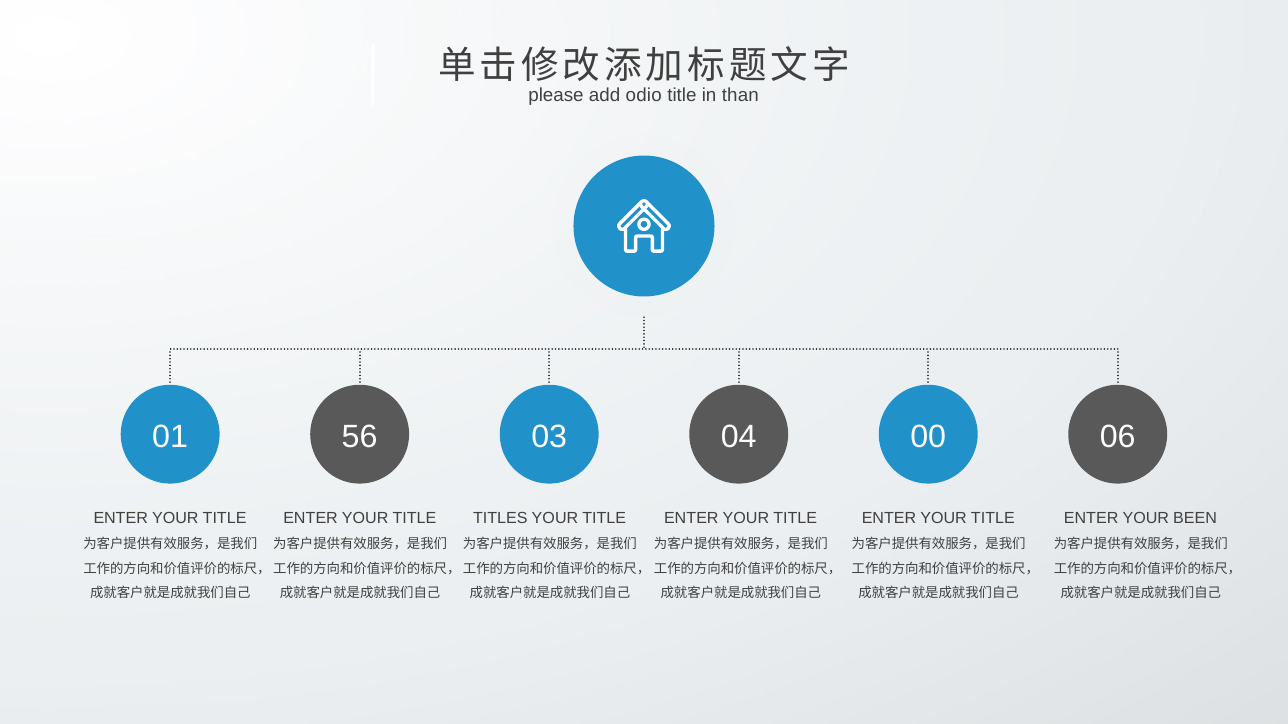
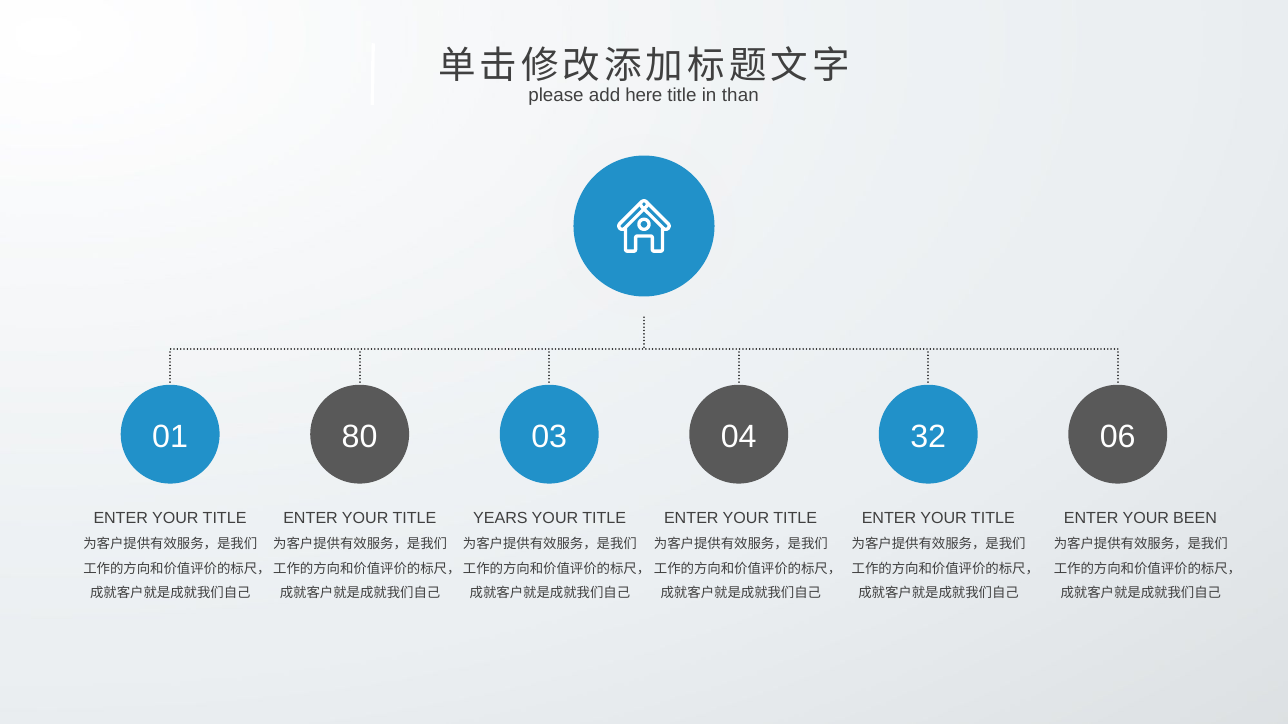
odio: odio -> here (644, 96)
56: 56 -> 80 (360, 437)
00: 00 -> 32 (928, 437)
TITLES: TITLES -> YEARS (500, 518)
